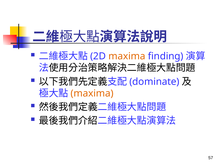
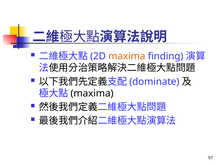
maxima colour: orange -> black (92, 93)
